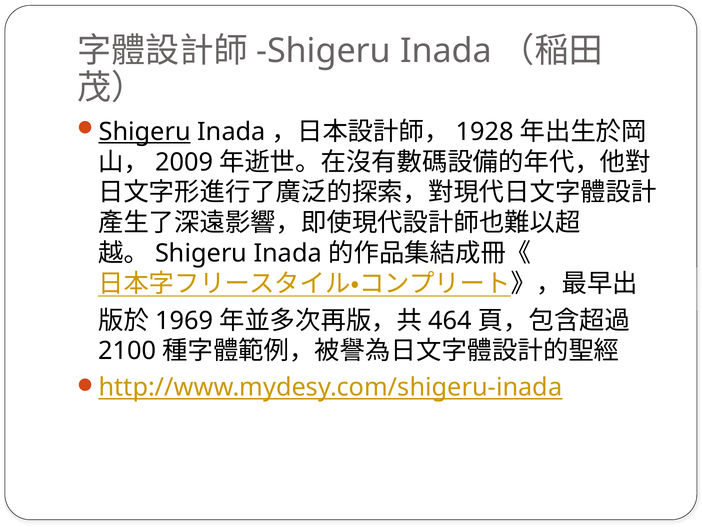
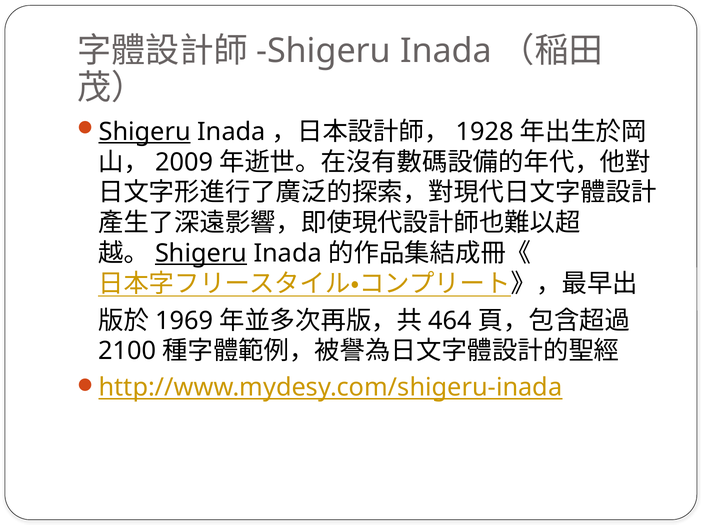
Shigeru underline: none -> present (201, 253)
